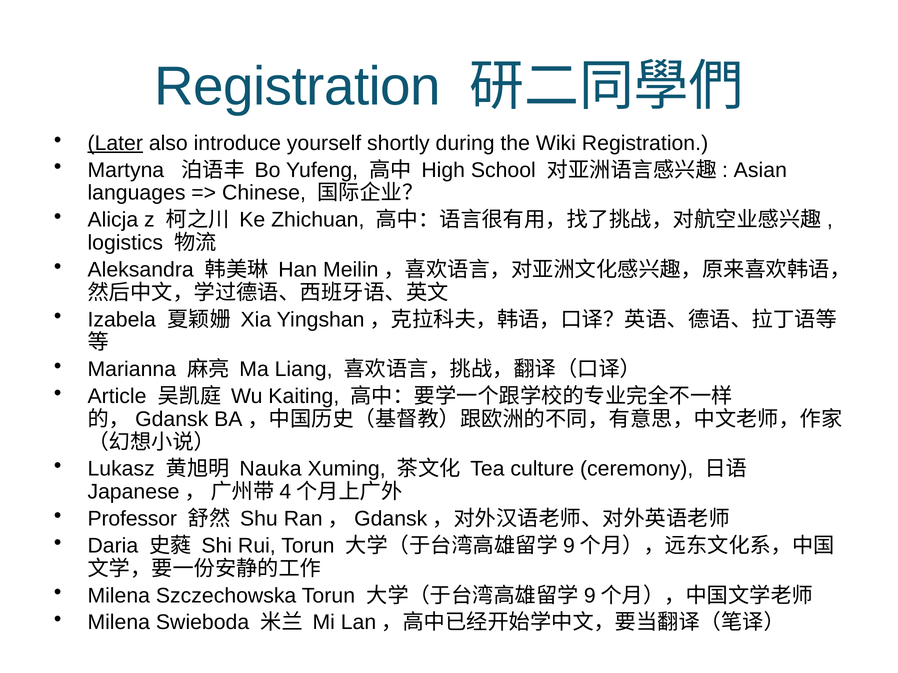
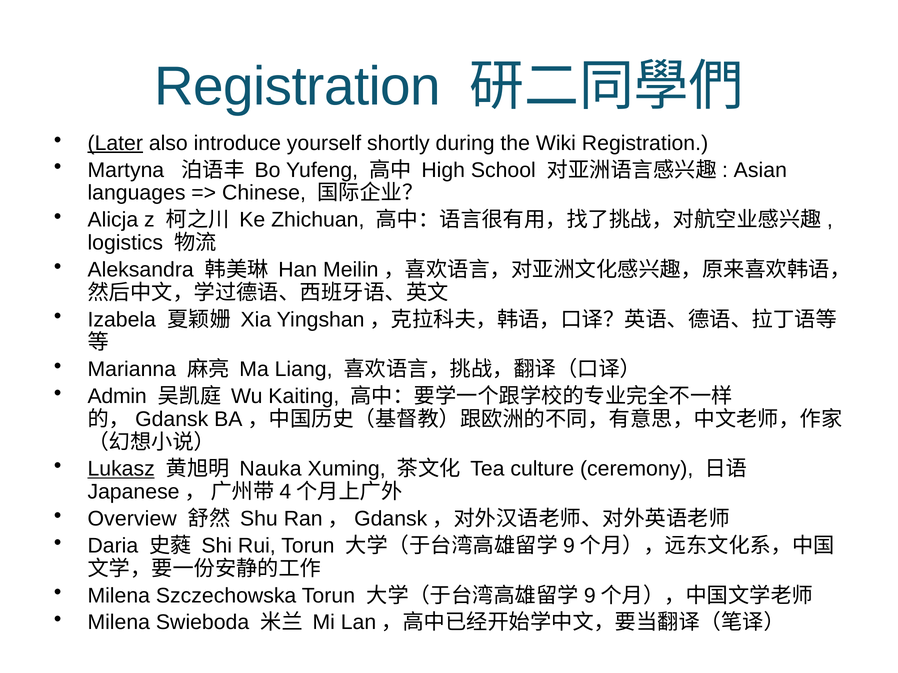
Article: Article -> Admin (117, 397)
Lukasz underline: none -> present (121, 469)
Professor: Professor -> Overview (132, 519)
